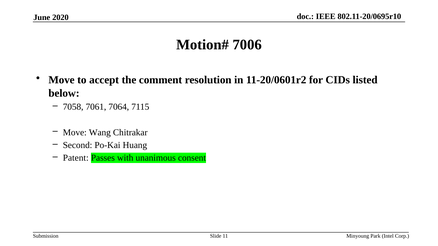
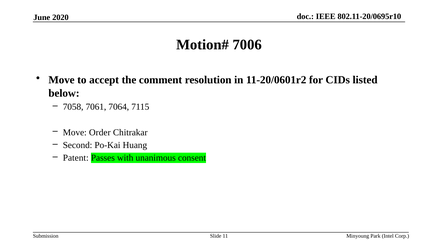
Wang: Wang -> Order (100, 133)
